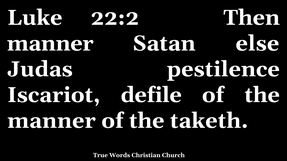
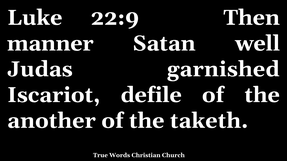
22:2: 22:2 -> 22:9 (115, 18)
else: else -> well (258, 44)
pestilence: pestilence -> garnished (223, 69)
manner: manner -> another (51, 121)
